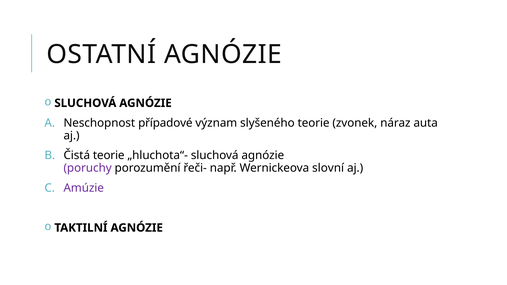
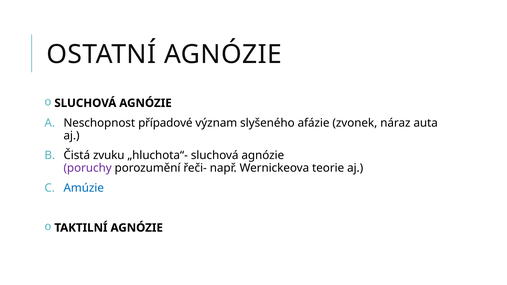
slyšeného teorie: teorie -> afázie (314, 123)
Čistá teorie: teorie -> zvuku (109, 156)
slovní: slovní -> teorie (328, 168)
Amúzie colour: purple -> blue (84, 188)
